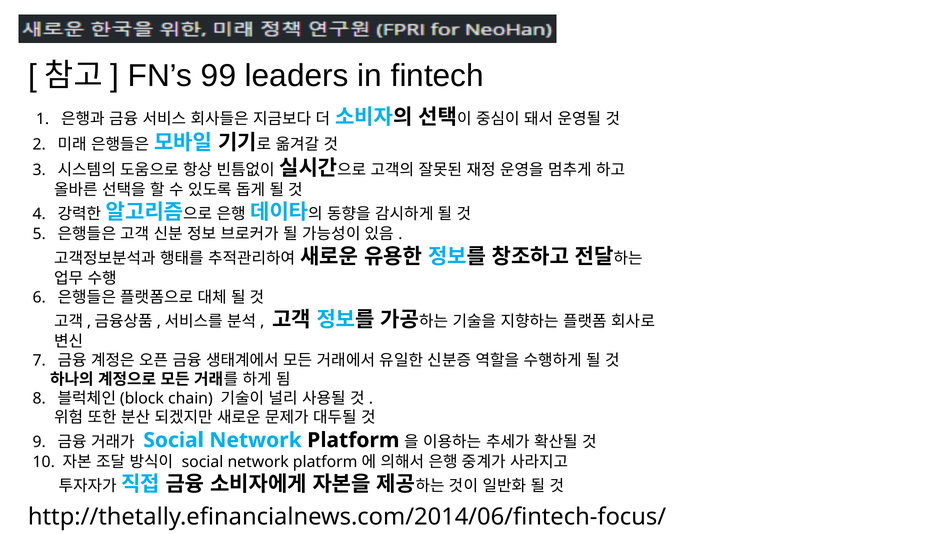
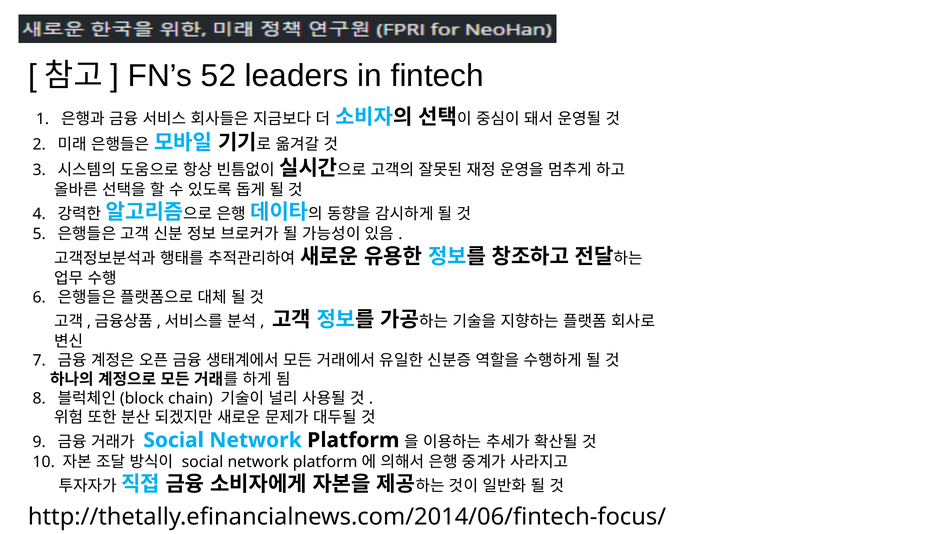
99: 99 -> 52 (219, 76)
